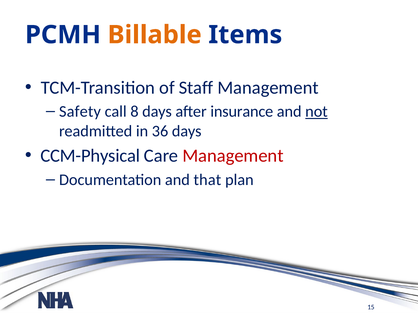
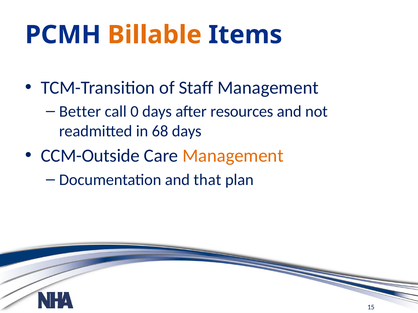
Safety: Safety -> Better (80, 112)
8: 8 -> 0 (134, 112)
insurance: insurance -> resources (242, 112)
not underline: present -> none (316, 112)
36: 36 -> 68 (160, 131)
CCM-Physical: CCM-Physical -> CCM-Outside (90, 156)
Management colour: red -> orange (233, 156)
